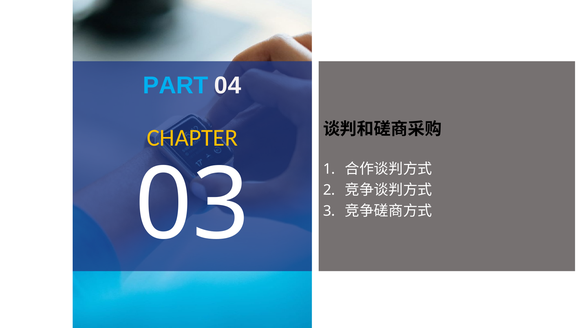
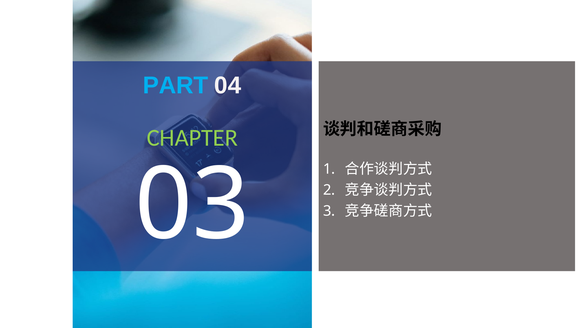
CHAPTER colour: yellow -> light green (192, 138)
